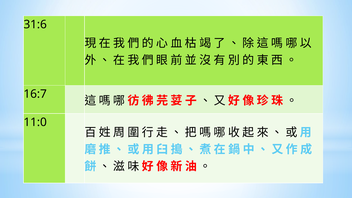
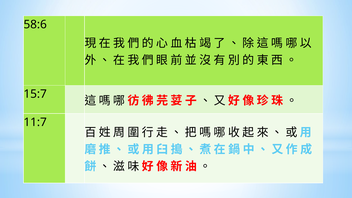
31:6: 31:6 -> 58:6 (35, 25)
16:7: 16:7 -> 15:7 (35, 94)
11:0: 11:0 -> 11:7 (35, 122)
